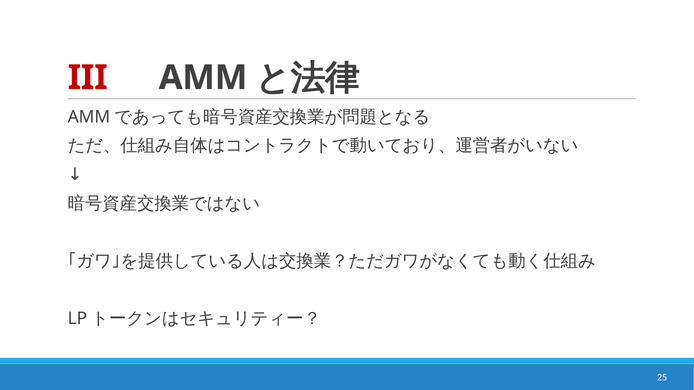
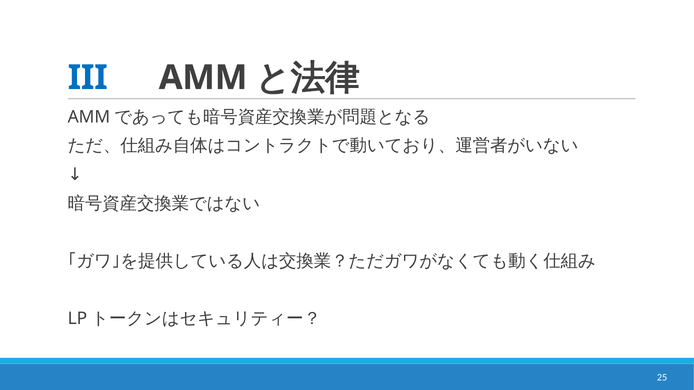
III colour: red -> blue (88, 78)
